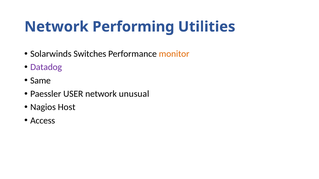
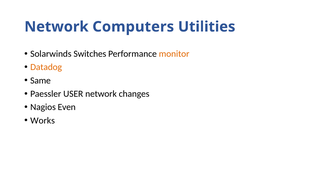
Performing: Performing -> Computers (133, 27)
Datadog colour: purple -> orange (46, 67)
unusual: unusual -> changes (134, 94)
Host: Host -> Even (67, 107)
Access: Access -> Works (43, 121)
